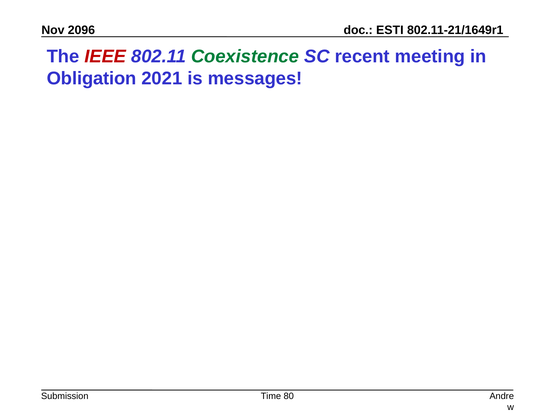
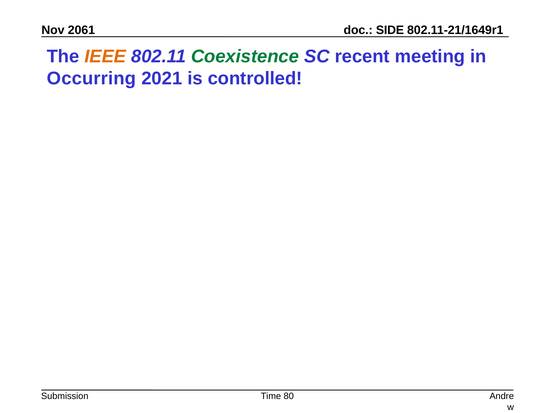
2096: 2096 -> 2061 (81, 30)
ESTI: ESTI -> SIDE (390, 30)
IEEE colour: red -> orange (105, 56)
Obligation: Obligation -> Occurring (92, 78)
messages: messages -> controlled (255, 78)
